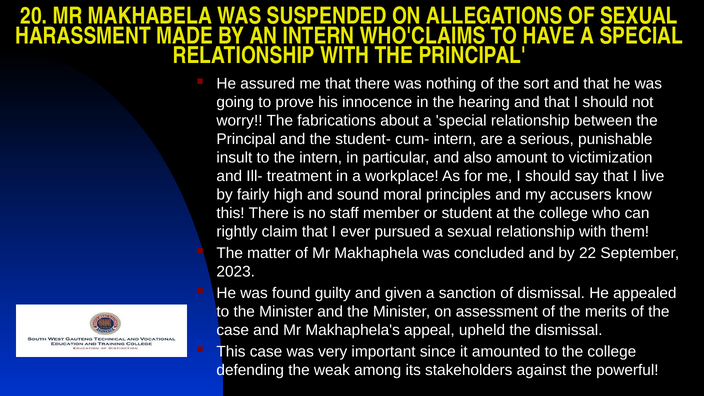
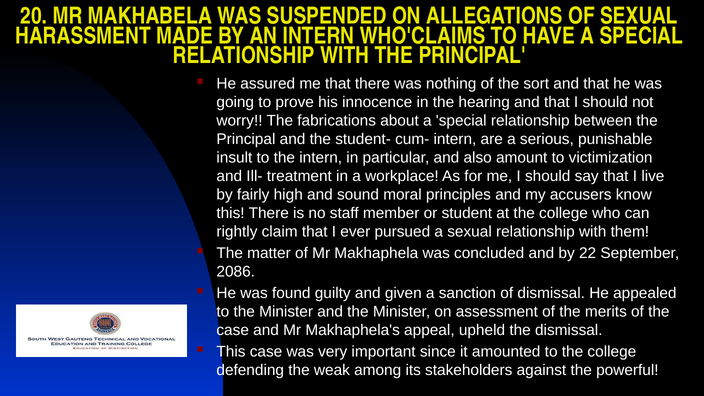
2023: 2023 -> 2086 (236, 272)
